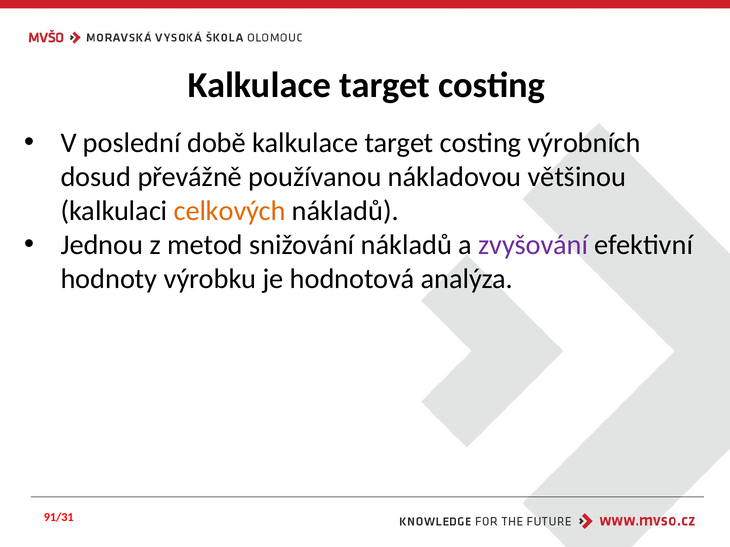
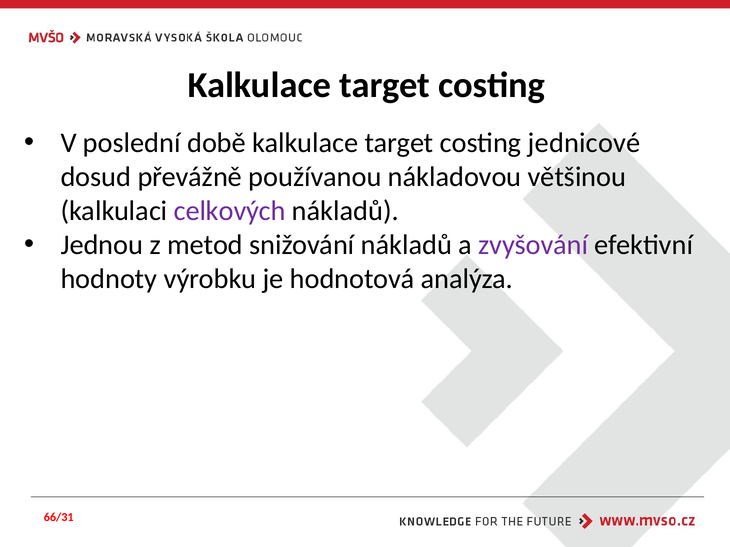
výrobních: výrobních -> jednicové (584, 143)
celkových colour: orange -> purple (230, 211)
91/31: 91/31 -> 66/31 (59, 518)
